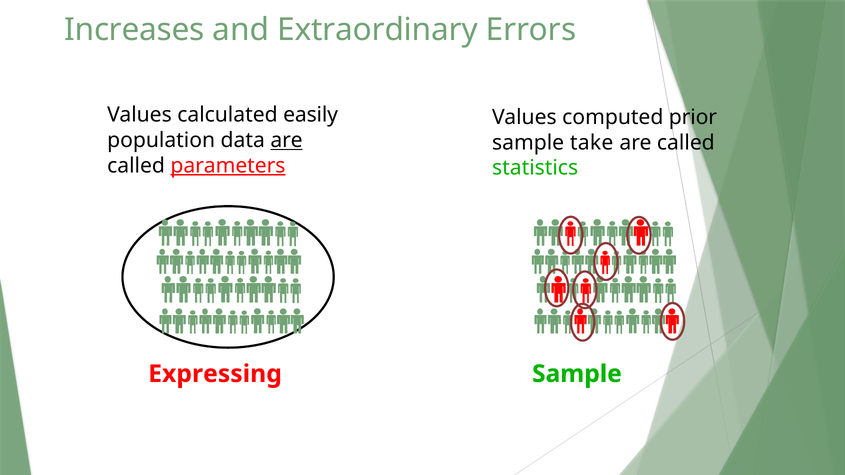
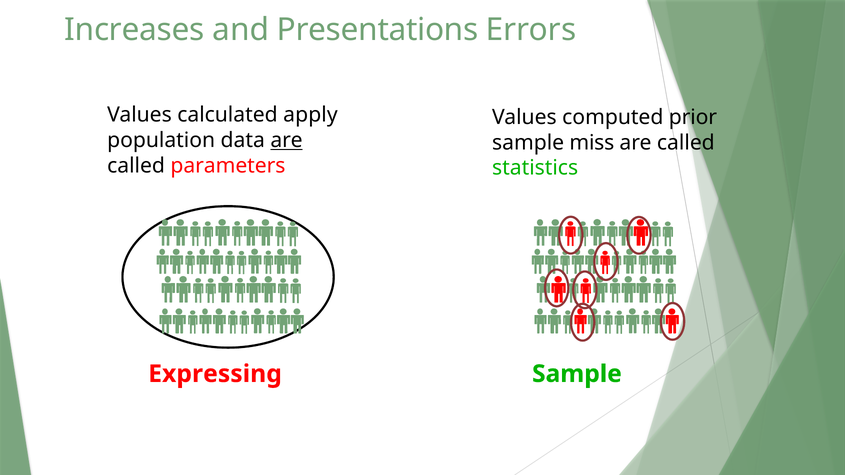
Extraordinary: Extraordinary -> Presentations (378, 30)
easily: easily -> apply (310, 115)
take: take -> miss (592, 143)
parameters underline: present -> none (228, 166)
